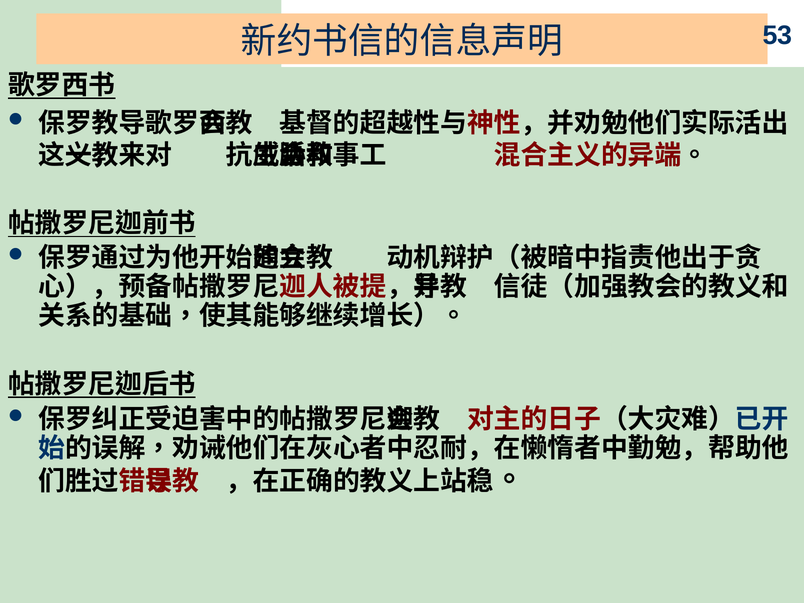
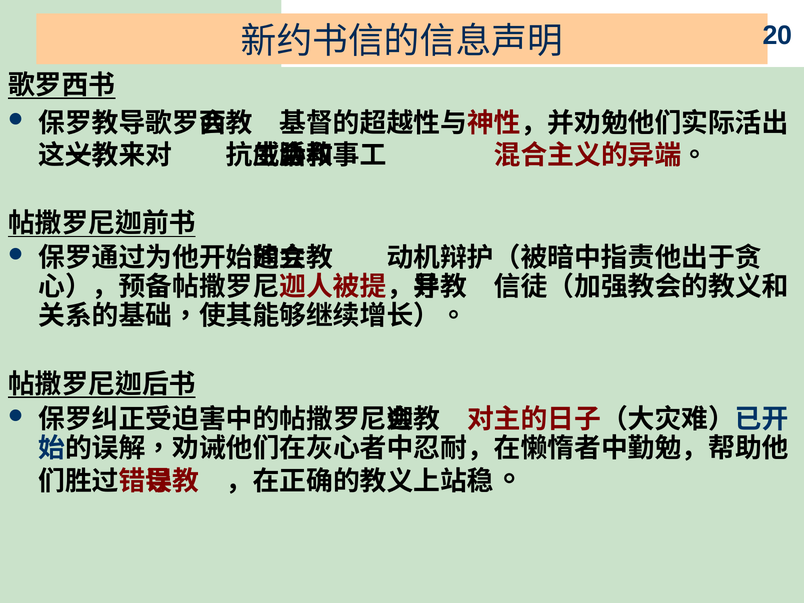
53: 53 -> 20 (777, 35)
